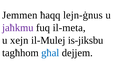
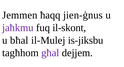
lejn-ġnus: lejn-ġnus -> jien-ġnus (83, 15)
il-meta: il-meta -> il-skont (69, 28)
xejn: xejn -> bħal (19, 40)
għal colour: blue -> purple (50, 53)
